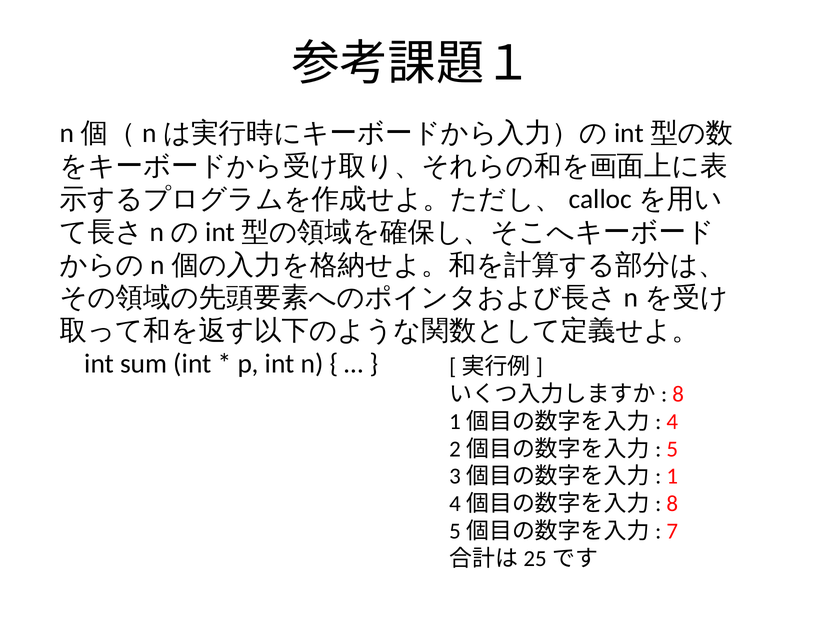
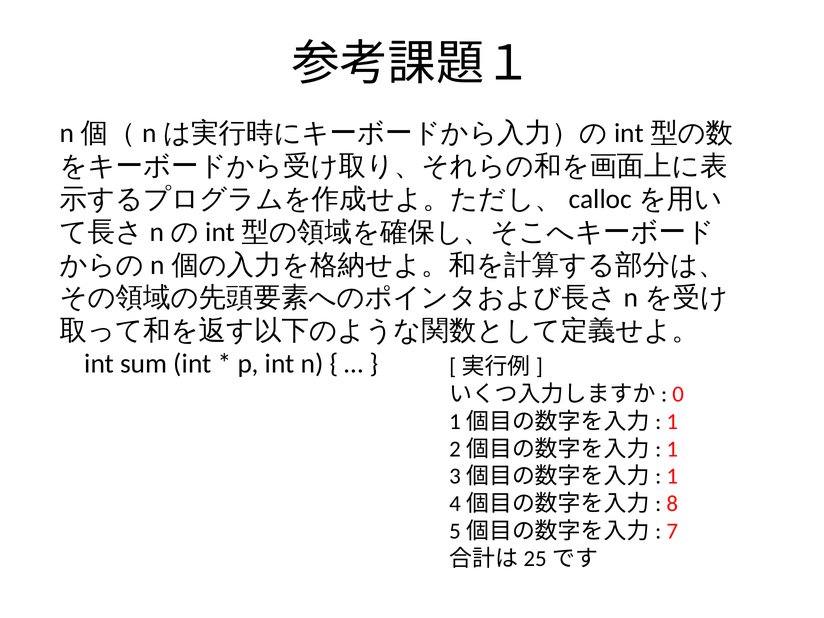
8: 8 -> 0 (678, 394)
4: 4 -> 1 (672, 421)
5: 5 -> 1 (672, 449)
